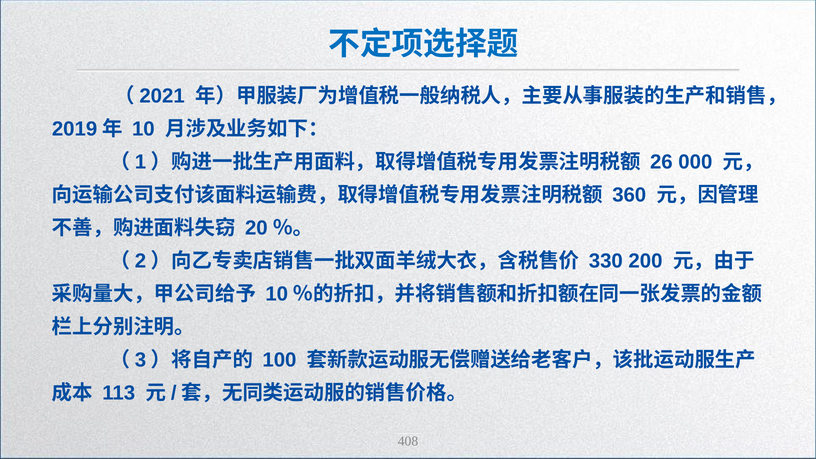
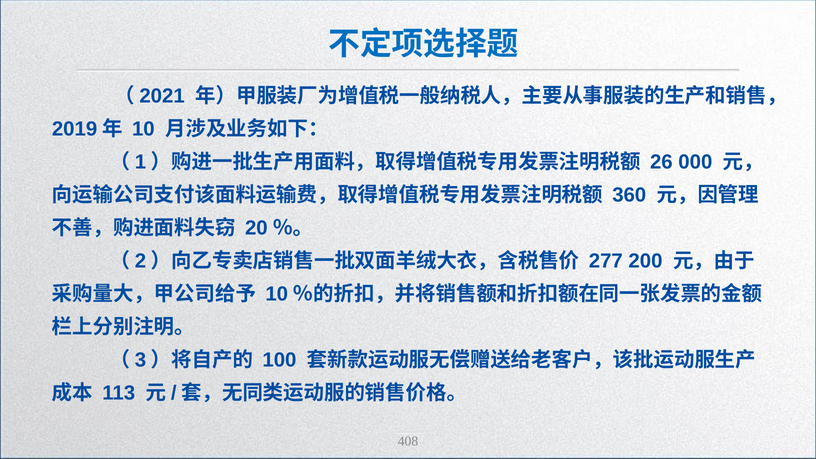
330: 330 -> 277 (606, 261)
